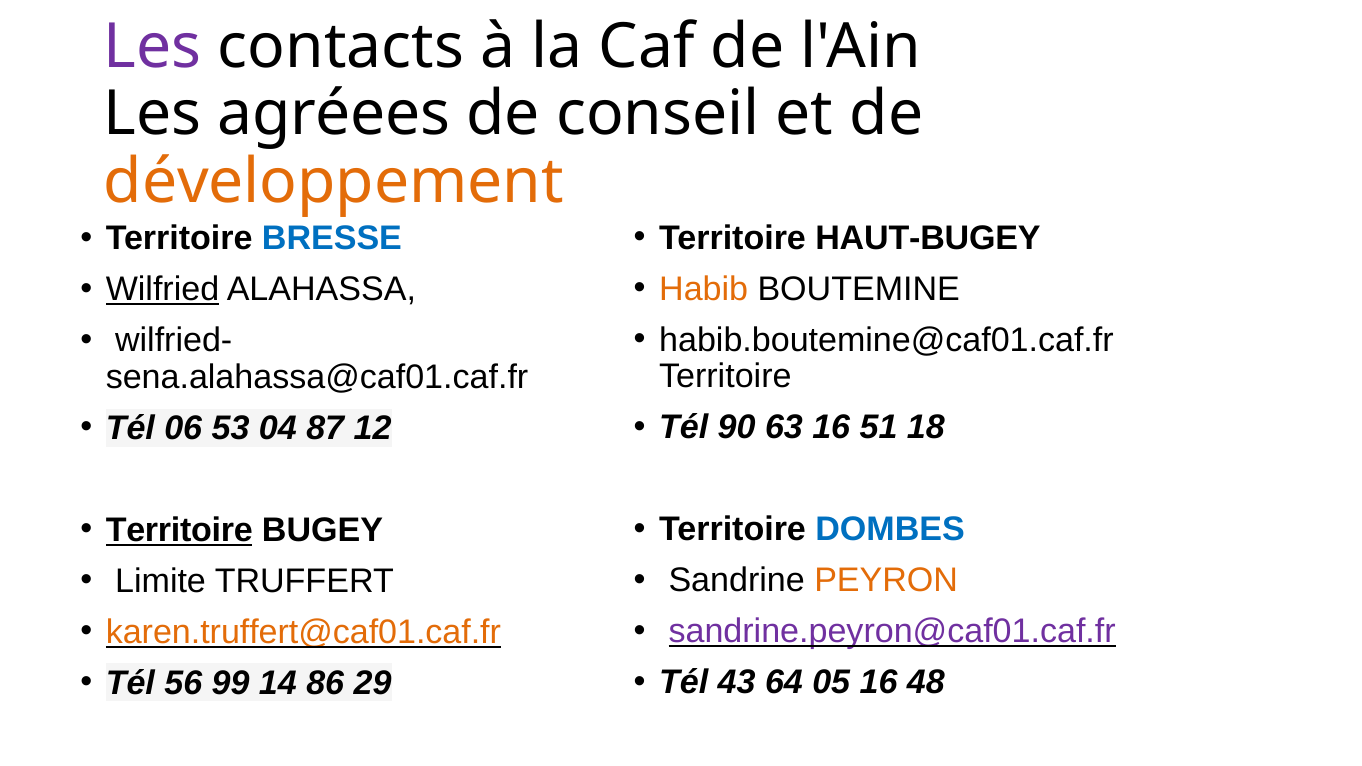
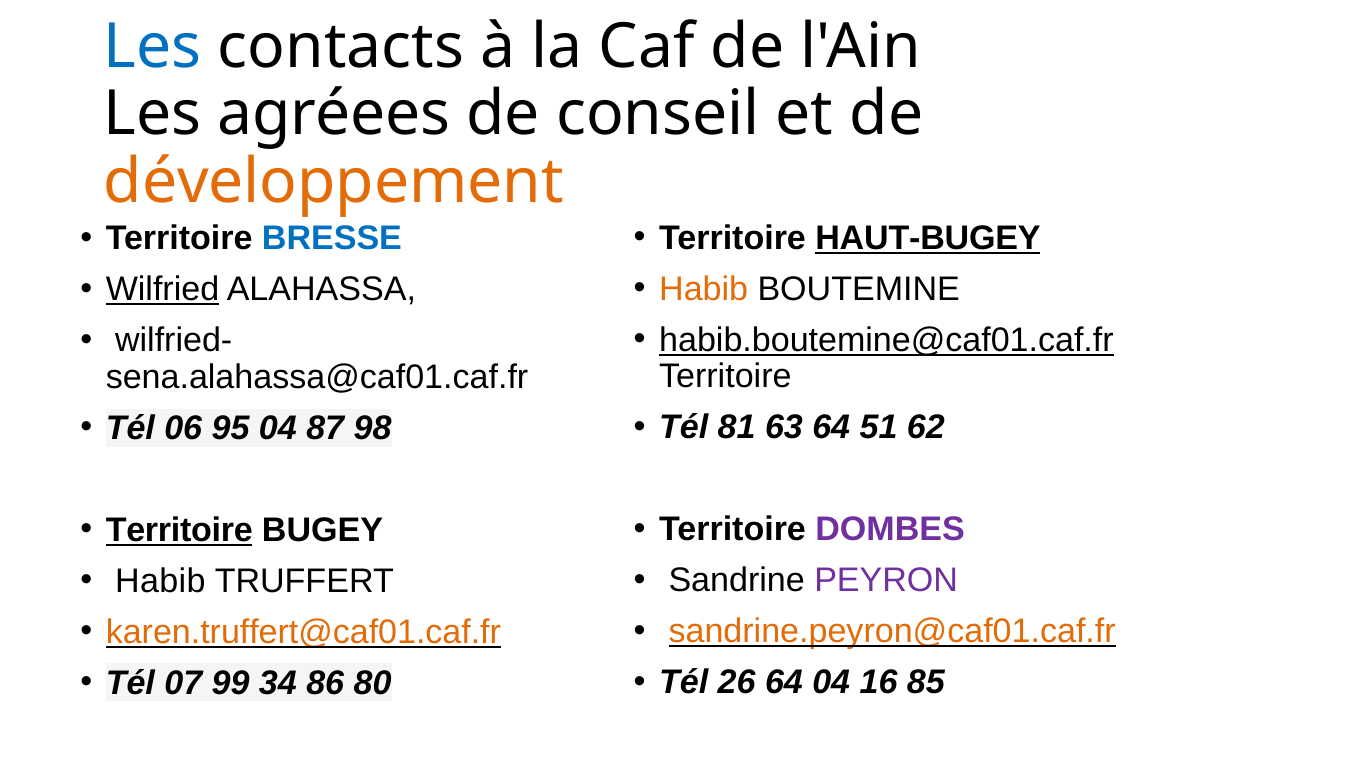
Les colour: purple -> blue (153, 47)
HAUT-BUGEY underline: none -> present (928, 238)
habib.boutemine@caf01.caf.fr underline: none -> present (886, 340)
90: 90 -> 81 (737, 428)
63 16: 16 -> 64 (831, 428)
18: 18 -> 62 (926, 428)
53: 53 -> 95 (231, 428)
12: 12 -> 98 (373, 428)
DOMBES colour: blue -> purple (890, 530)
PEYRON colour: orange -> purple (886, 581)
Limite: Limite -> Habib (160, 581)
sandrine.peyron@caf01.caf.fr colour: purple -> orange (892, 632)
43: 43 -> 26 (737, 682)
64 05: 05 -> 04 (831, 682)
48: 48 -> 85 (926, 682)
56: 56 -> 07 (183, 683)
14: 14 -> 34 (278, 683)
29: 29 -> 80 (373, 683)
